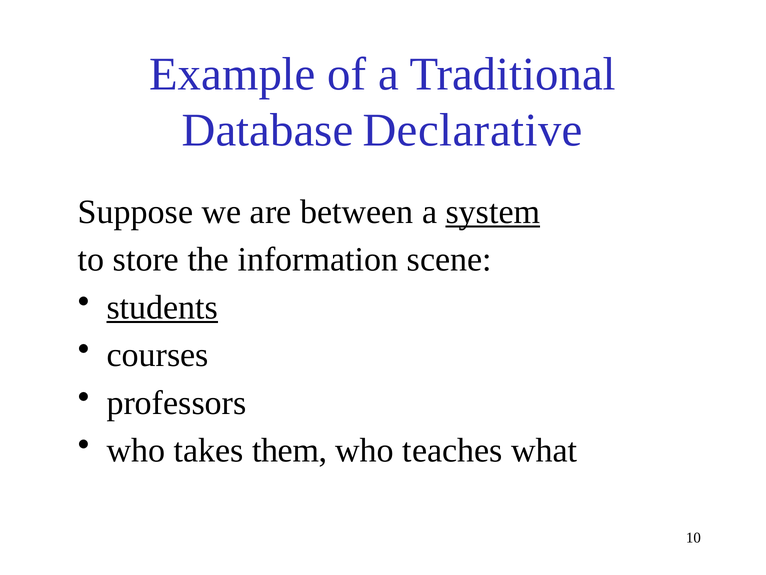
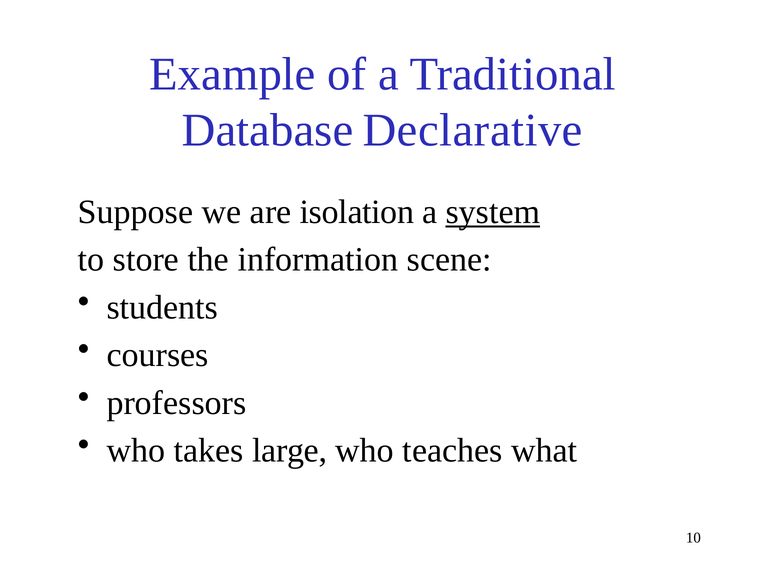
between: between -> isolation (357, 212)
students underline: present -> none (162, 307)
them: them -> large (290, 450)
